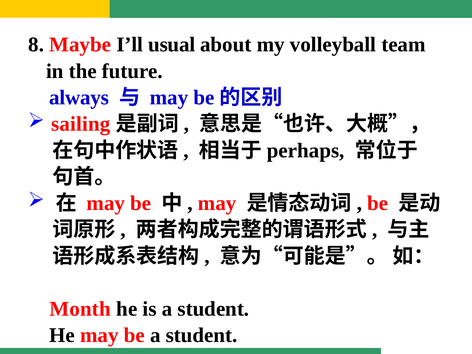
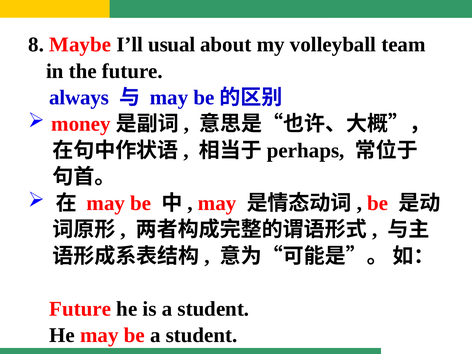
sailing: sailing -> money (81, 124)
Month: Month -> Future (80, 309)
